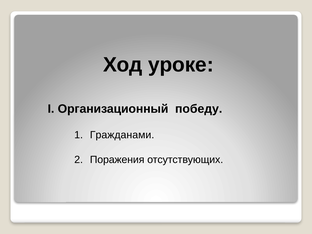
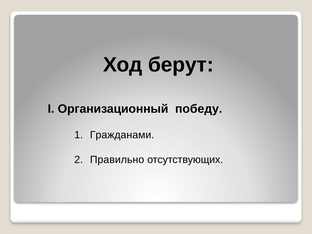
уроке: уроке -> берут (181, 65)
Поражения: Поражения -> Правильно (117, 160)
